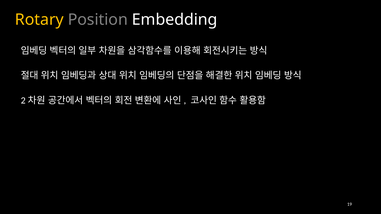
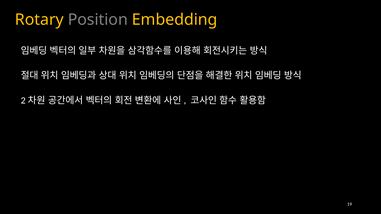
Embedding colour: white -> yellow (175, 20)
